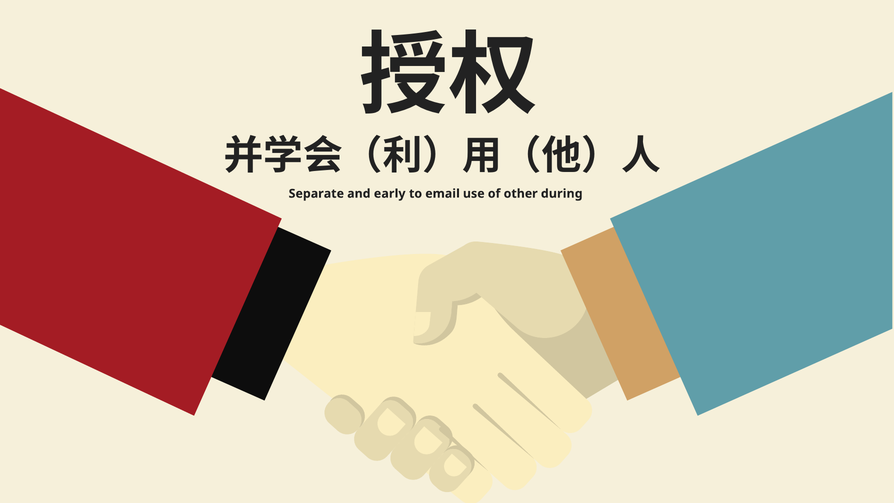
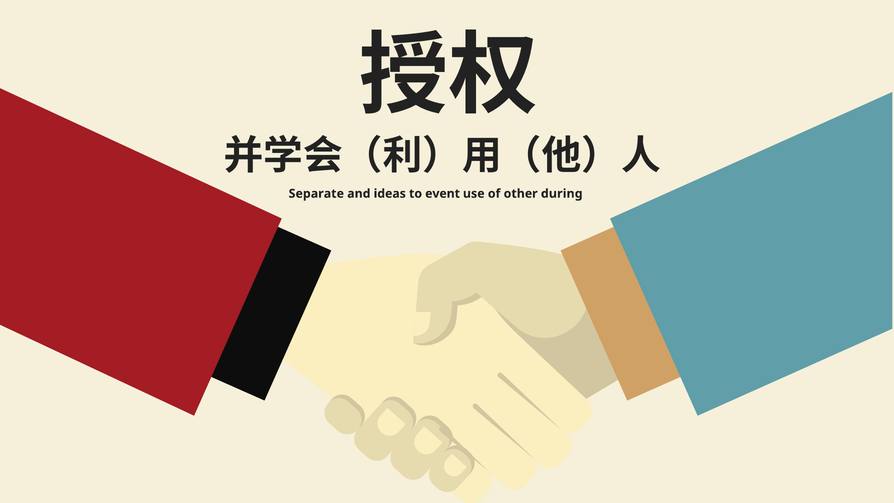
early: early -> ideas (390, 194)
email: email -> event (443, 194)
